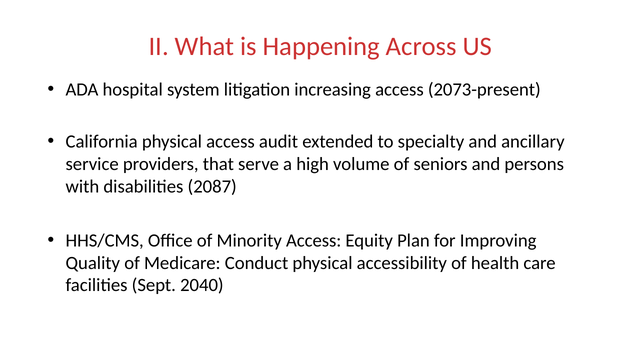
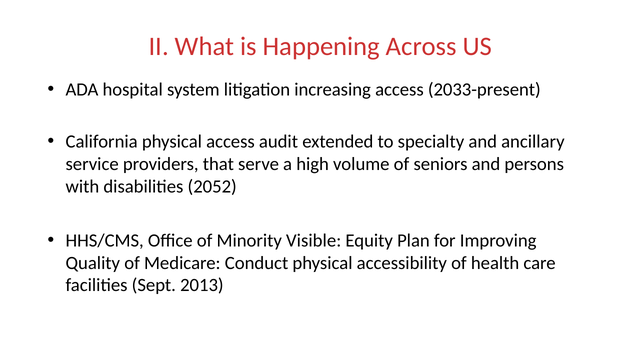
2073-present: 2073-present -> 2033-present (484, 90)
2087: 2087 -> 2052 (212, 187)
Minority Access: Access -> Visible (314, 241)
2040: 2040 -> 2013 (202, 286)
